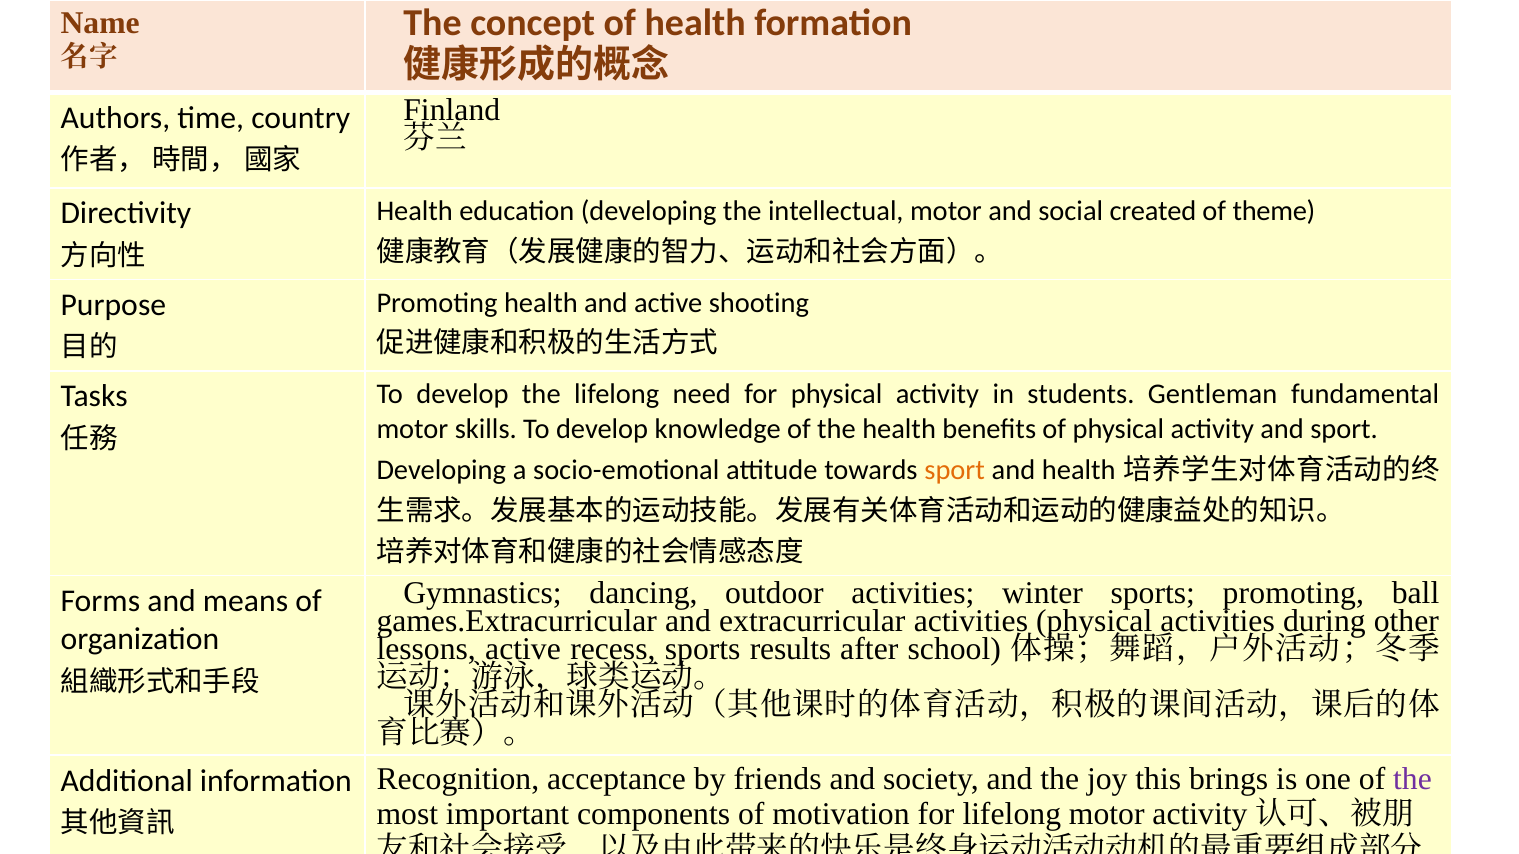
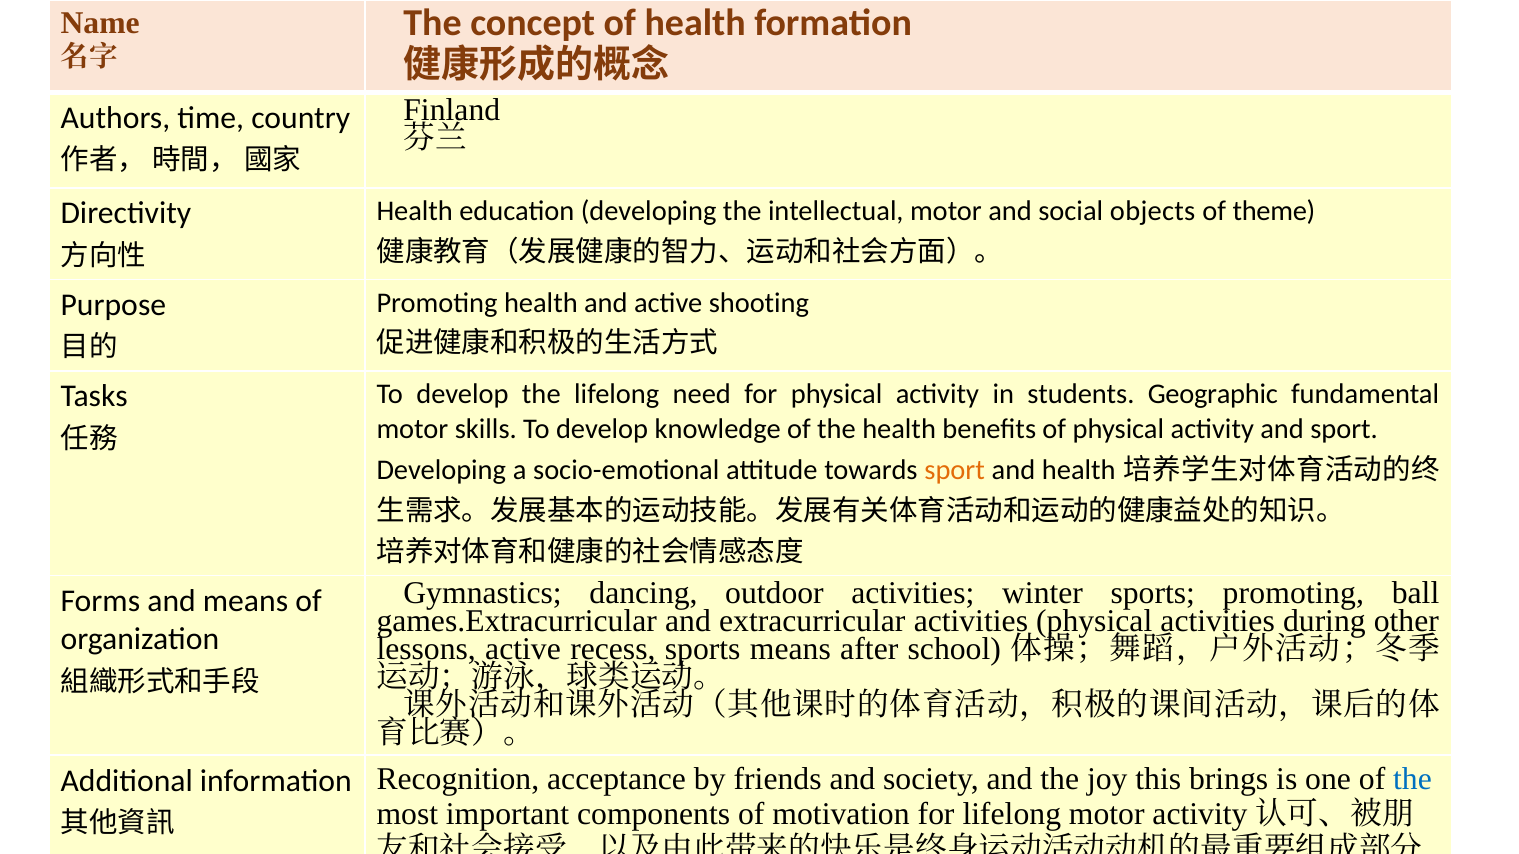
created: created -> objects (1153, 212)
Gentleman: Gentleman -> Geographic (1213, 394)
sports results: results -> means (790, 650)
the colour: purple -> blue (1412, 779)
